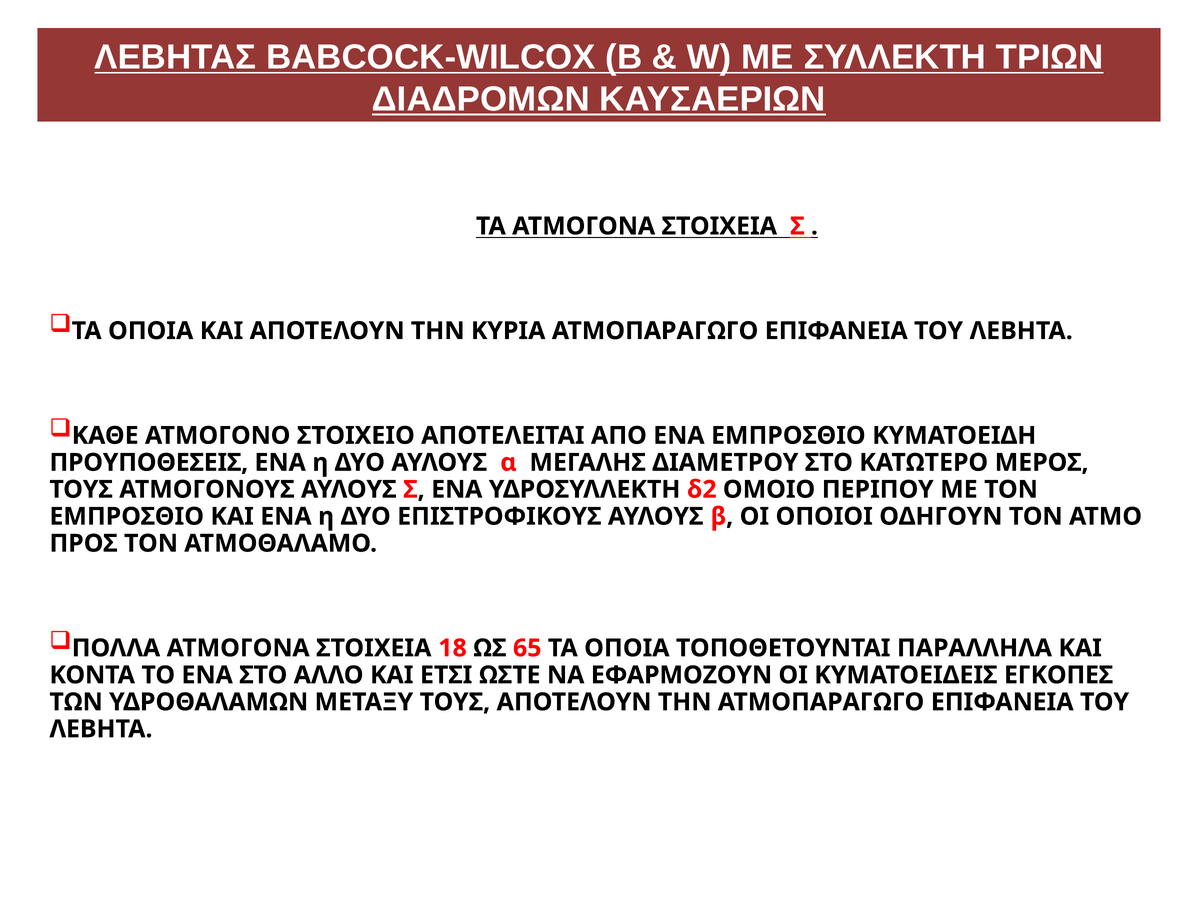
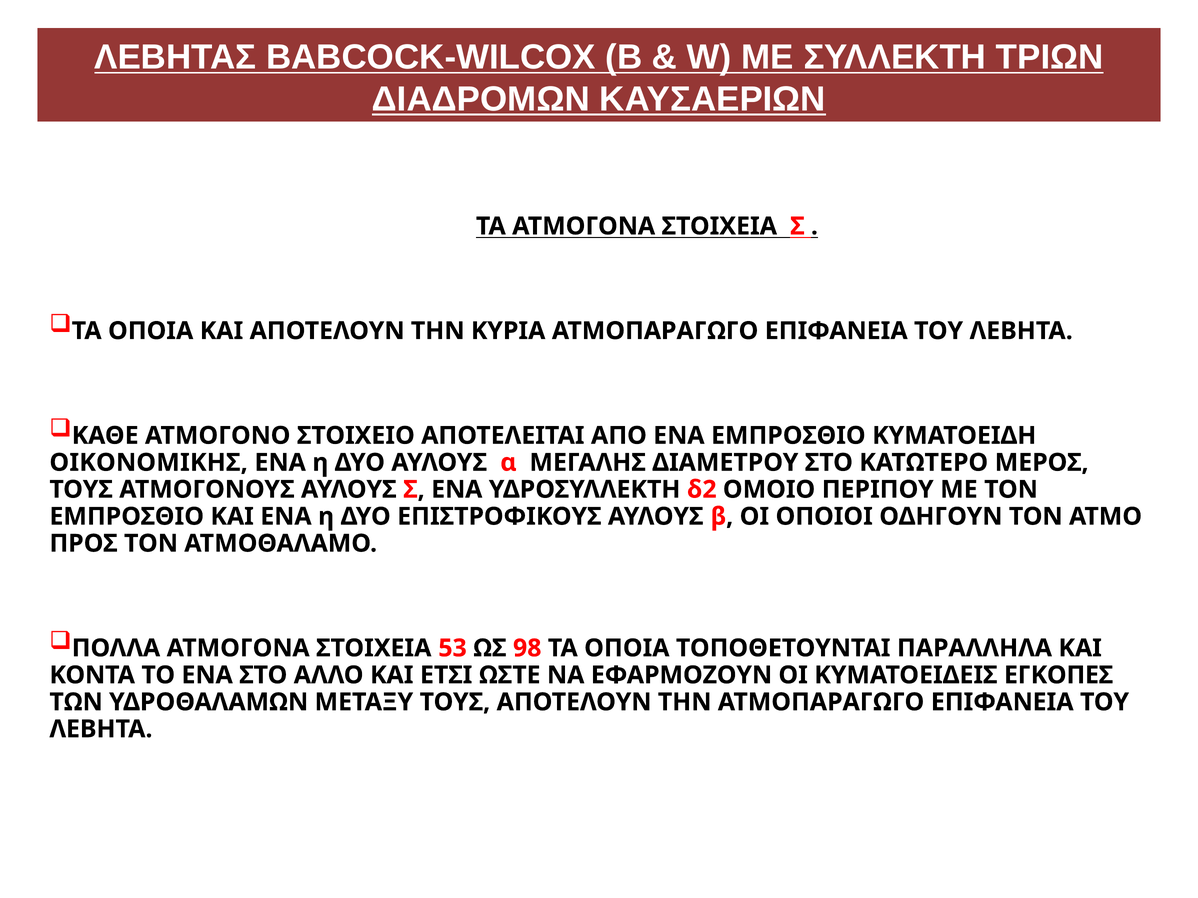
ΠΡΟΥΠΟΘΕΣΕΙΣ: ΠΡΟΥΠΟΘΕΣΕΙΣ -> ΟΙΚΟΝΟΜΙΚΗΣ (149, 463)
18: 18 -> 53 (453, 648)
65: 65 -> 98 (527, 648)
